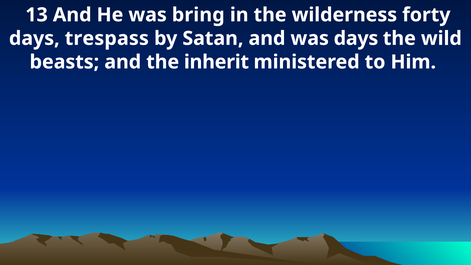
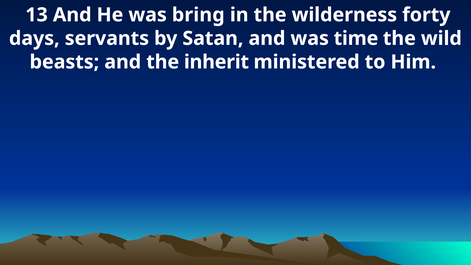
trespass: trespass -> servants (107, 38)
was days: days -> time (356, 38)
